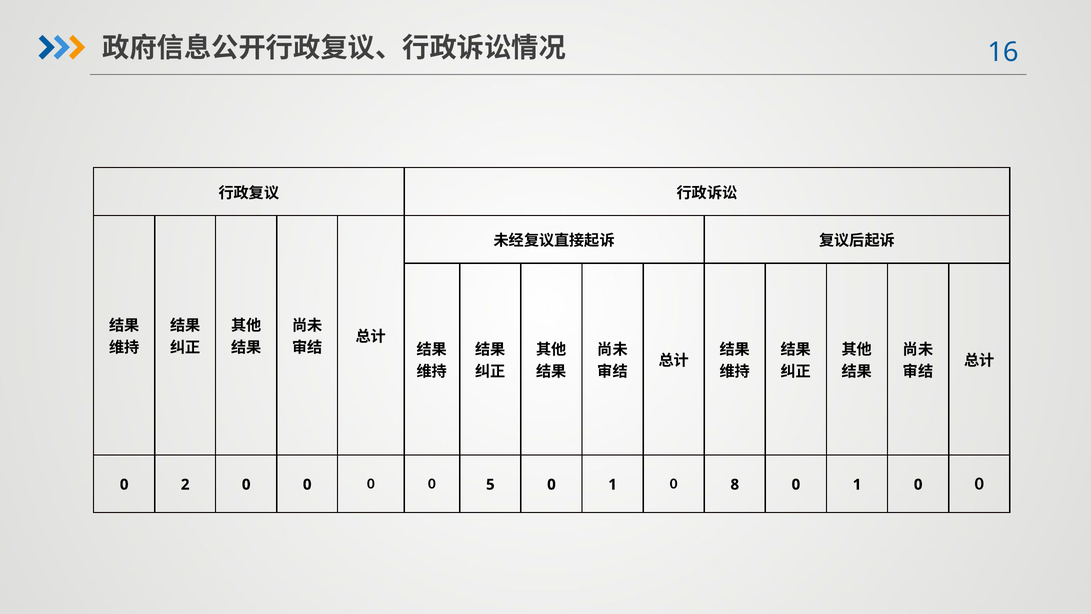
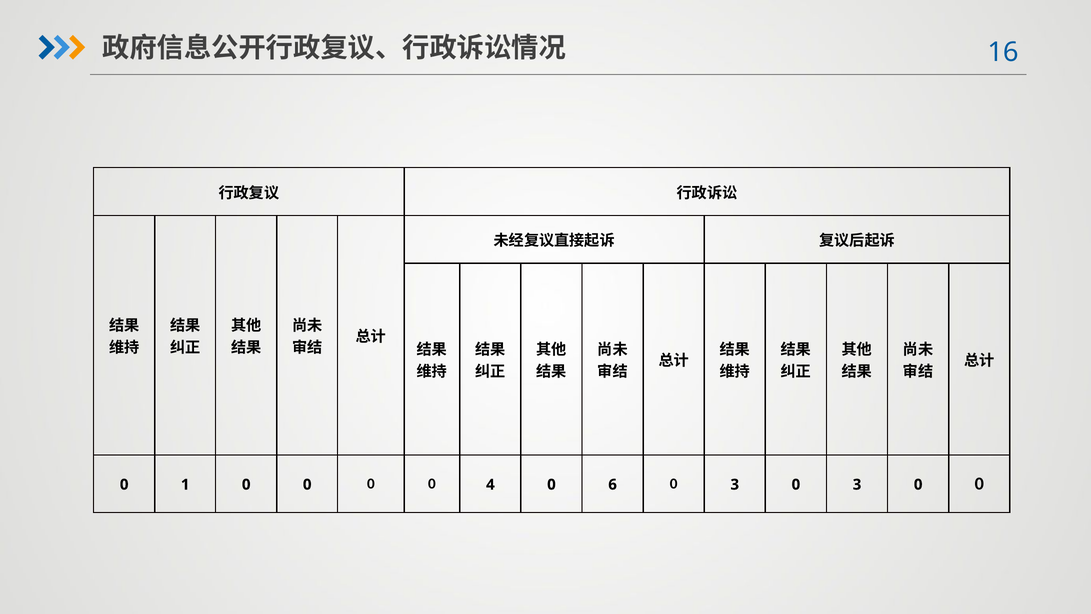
2: 2 -> 1 (185, 484)
5: 5 -> 4 (490, 484)
1: 1 -> 6 (613, 484)
8: 8 -> 3 (735, 484)
1: 1 -> 3 (857, 484)
